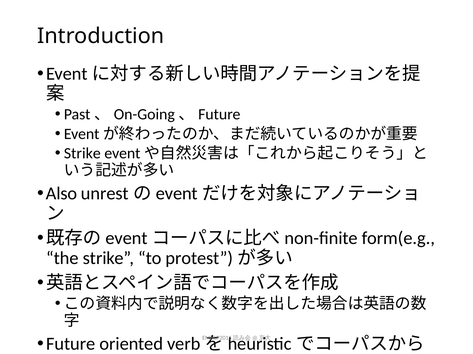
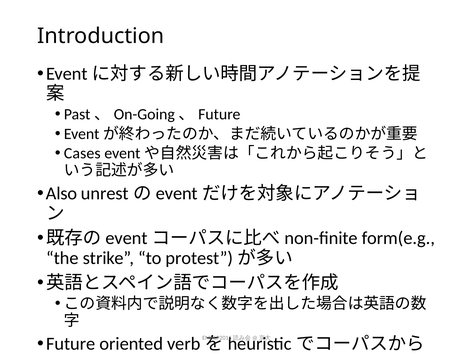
Strike: Strike -> Cases (82, 154)
